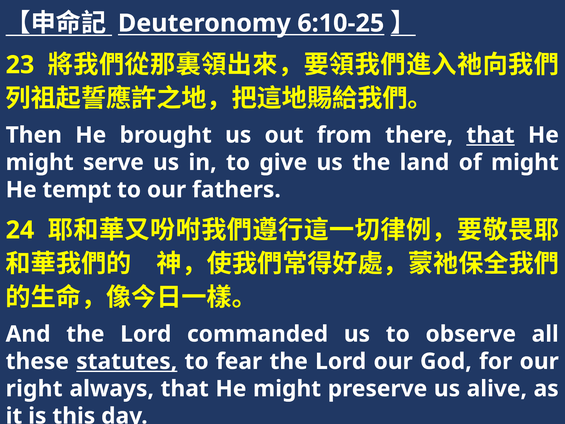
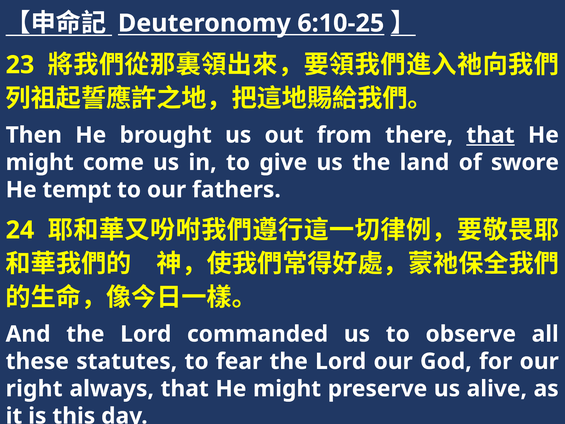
serve: serve -> come (113, 162)
of might: might -> swore (525, 162)
statutes underline: present -> none (127, 361)
